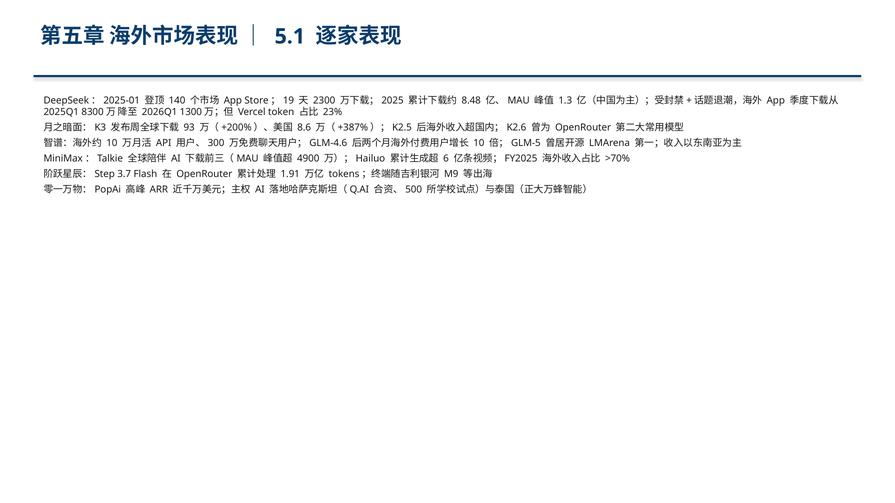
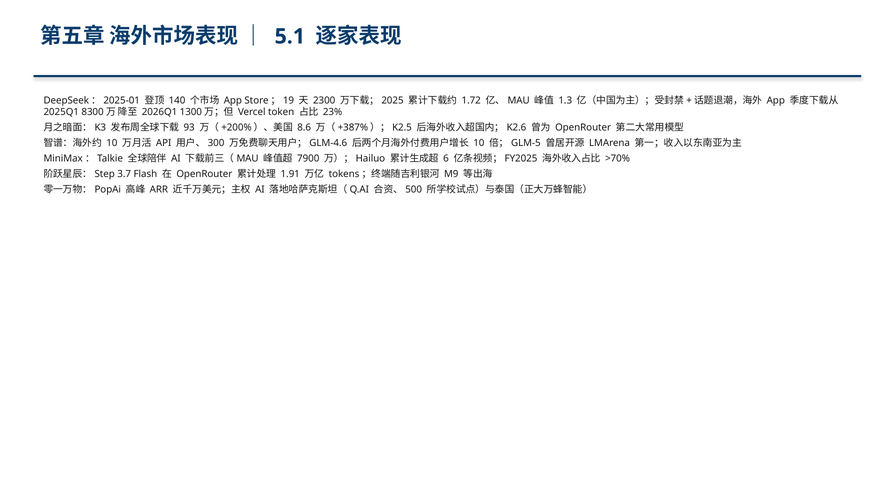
8.48: 8.48 -> 1.72 (471, 100)
4900: 4900 -> 7900 (308, 159)
